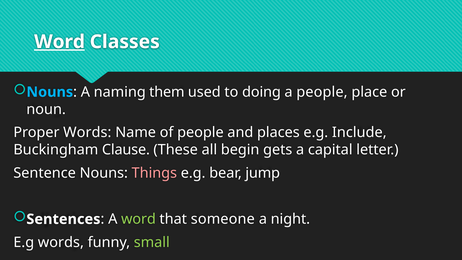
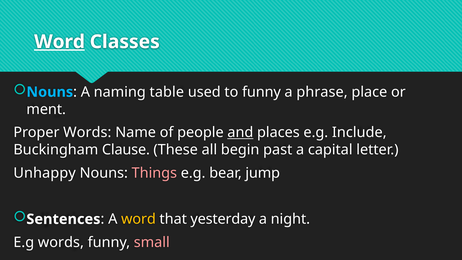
them: them -> table (167, 92)
to doing: doing -> funny (261, 92)
a people: people -> phrase (322, 92)
noun: noun -> ment (46, 109)
and underline: none -> present (240, 132)
gets: gets -> past (278, 150)
Sentence: Sentence -> Unhappy (45, 173)
word colour: light green -> yellow (138, 219)
someone: someone -> yesterday (223, 219)
small colour: light green -> pink (152, 242)
